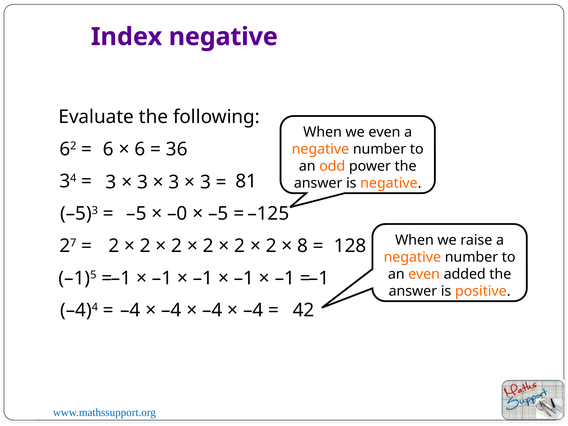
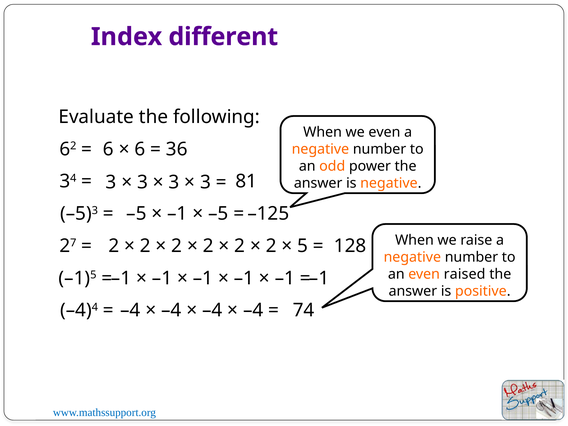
Index negative: negative -> different (223, 37)
–0: –0 -> –1 (177, 214)
8: 8 -> 5 (303, 246)
added: added -> raised (465, 274)
42: 42 -> 74 (304, 310)
